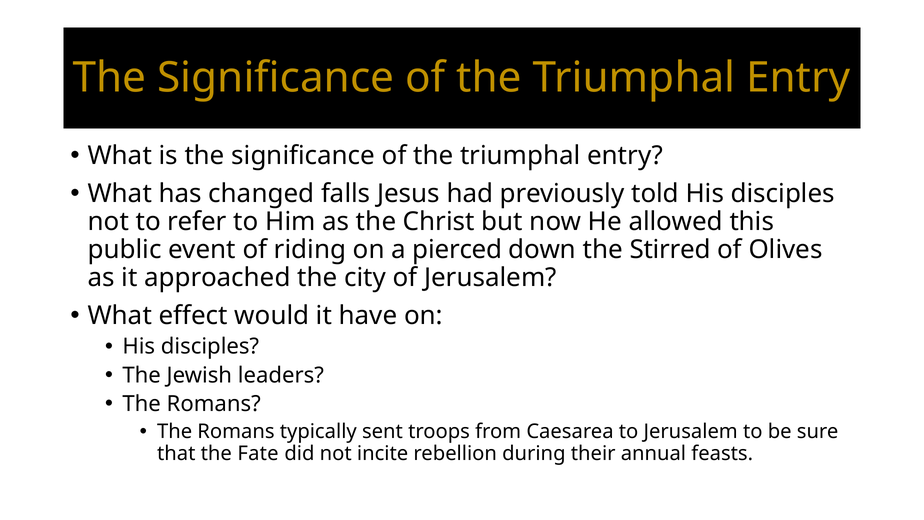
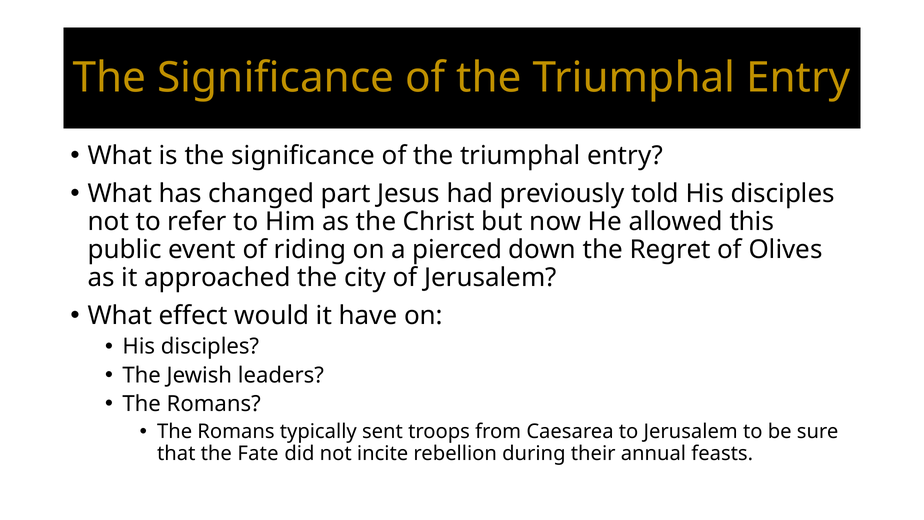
falls: falls -> part (346, 193)
Stirred: Stirred -> Regret (670, 250)
